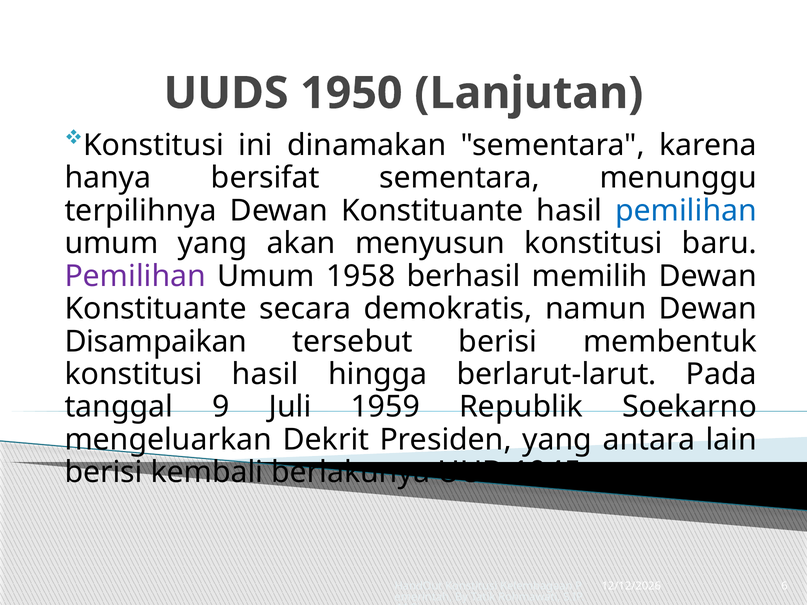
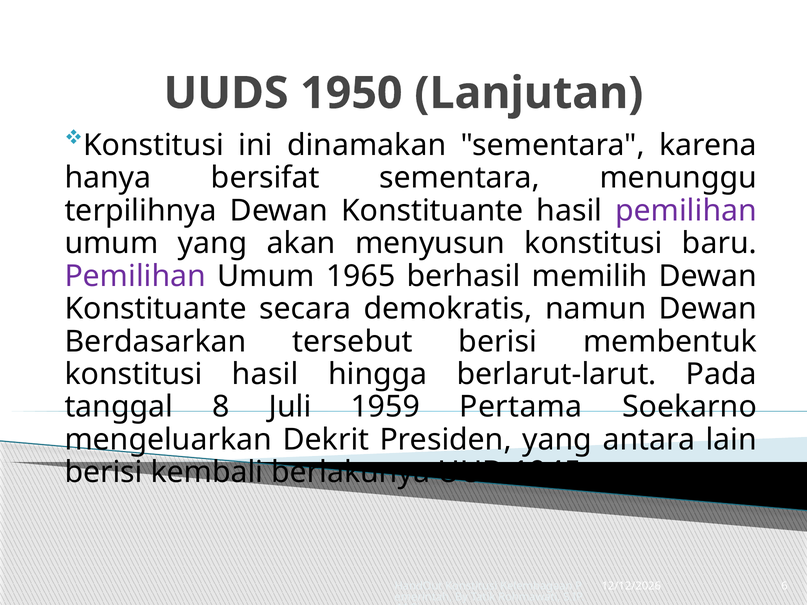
pemilihan colour: blue -> purple (686, 211)
1958: 1958 -> 1965 (361, 276)
Disampaikan: Disampaikan -> Berdasarkan (156, 342)
9: 9 -> 8 (221, 407)
Republik: Republik -> Pertama (521, 407)
